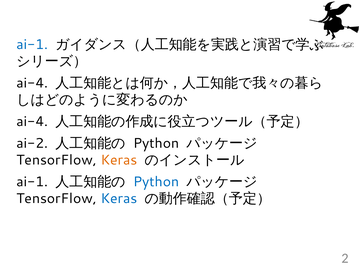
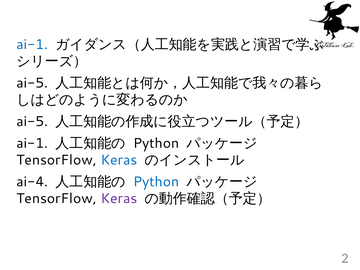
ai-4: ai-4 -> ai-5 (32, 83)
ai-4: ai-4 -> ai-5 (32, 122)
ai-2: ai-2 -> ai-1 (32, 143)
Keras colour: orange -> blue (119, 160)
ai-1: ai-1 -> ai-4 (32, 182)
Keras colour: blue -> purple (119, 199)
